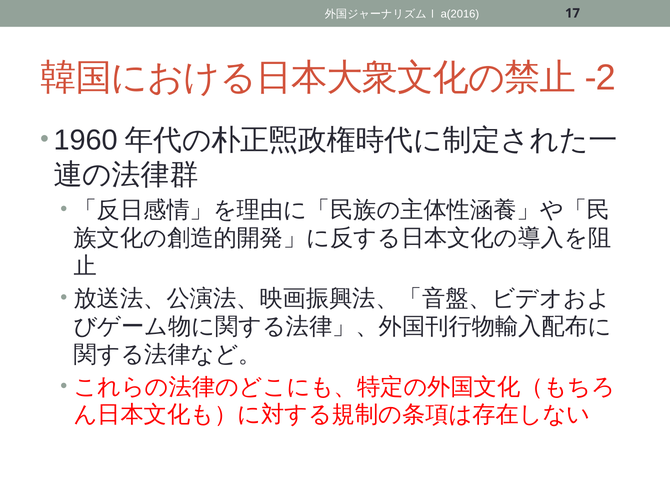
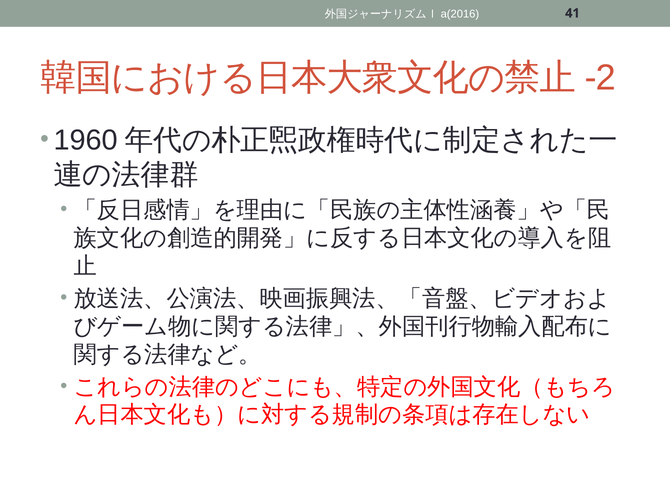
17: 17 -> 41 (572, 13)
